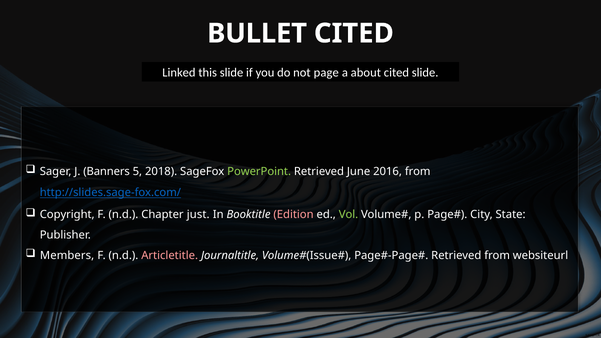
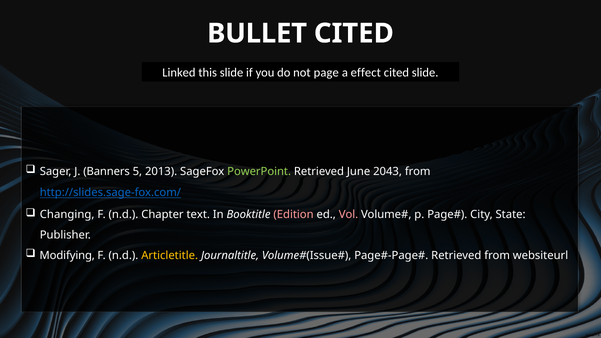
about: about -> effect (366, 73)
2018: 2018 -> 2013 (161, 172)
2016: 2016 -> 2043 (388, 172)
Copyright: Copyright -> Changing (67, 215)
just: just -> text (198, 215)
Vol colour: light green -> pink (348, 215)
Members: Members -> Modifying (67, 255)
Articletitle colour: pink -> yellow (170, 255)
